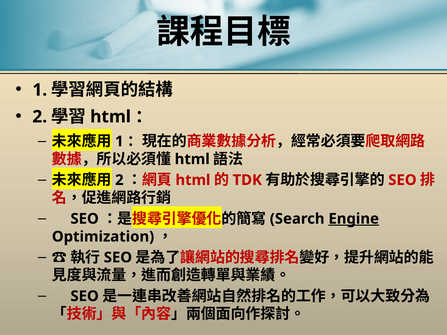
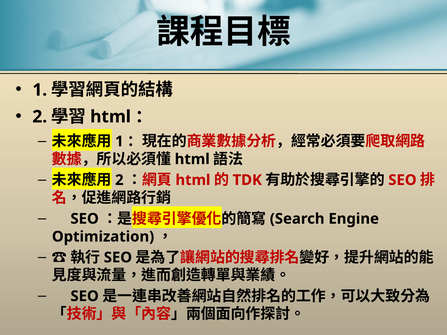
Engine underline: present -> none (354, 219)
